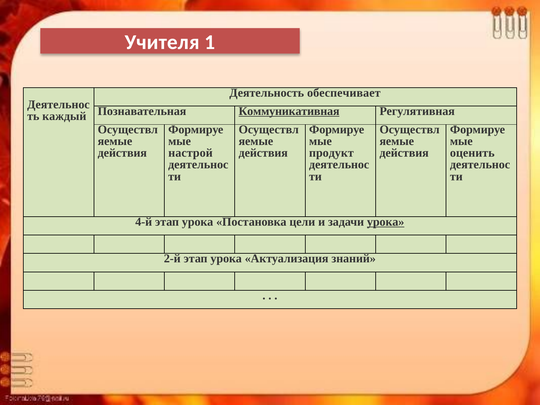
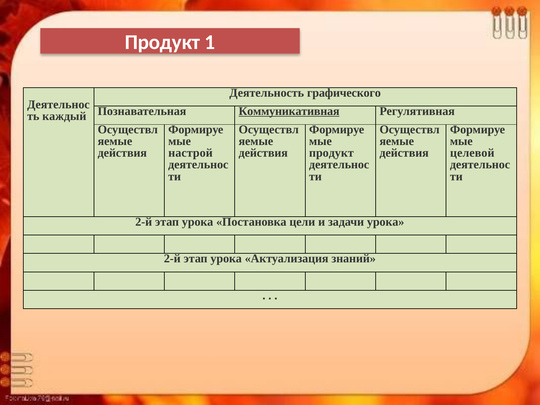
Учителя: Учителя -> Продукт (162, 42)
обеспечивает: обеспечивает -> графического (344, 93)
оценить: оценить -> целевой (472, 153)
4-й: 4-й -> 2-й (144, 222)
урока underline: present -> none (386, 222)
